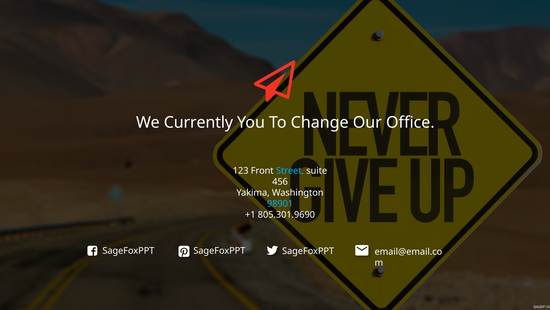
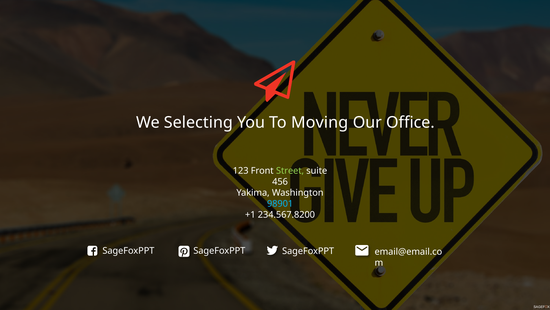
Currently: Currently -> Selecting (198, 122)
Change: Change -> Moving (320, 122)
Street colour: light blue -> light green (290, 170)
805.301.9690: 805.301.9690 -> 234.567.8200 (286, 214)
